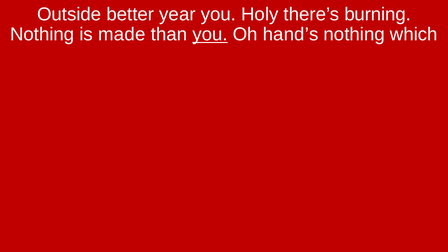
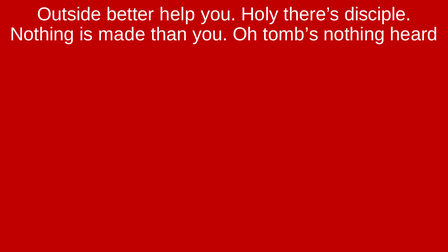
year: year -> help (177, 14)
burning: burning -> disciple (378, 14)
you underline: present -> none (210, 34)
hand’s: hand’s -> tomb’s (291, 34)
which: which -> heard (414, 34)
